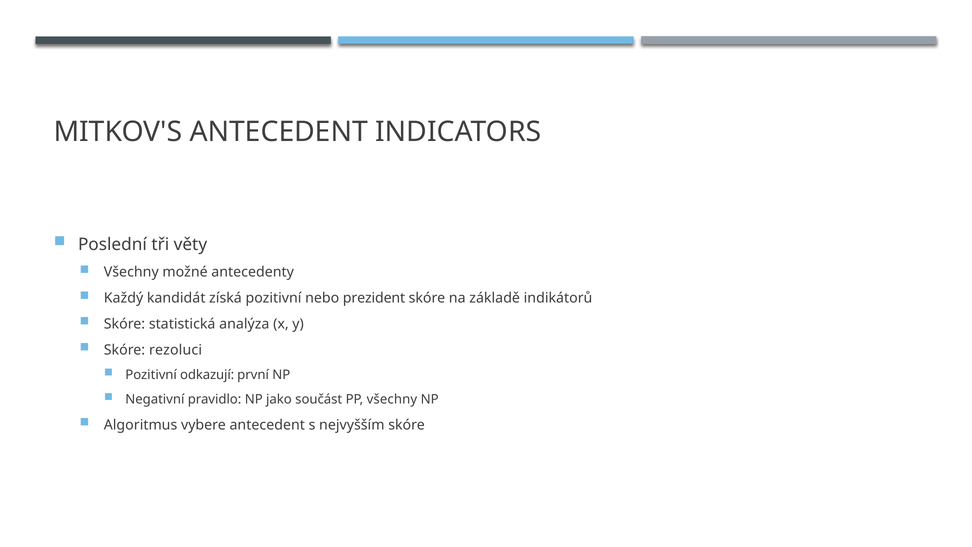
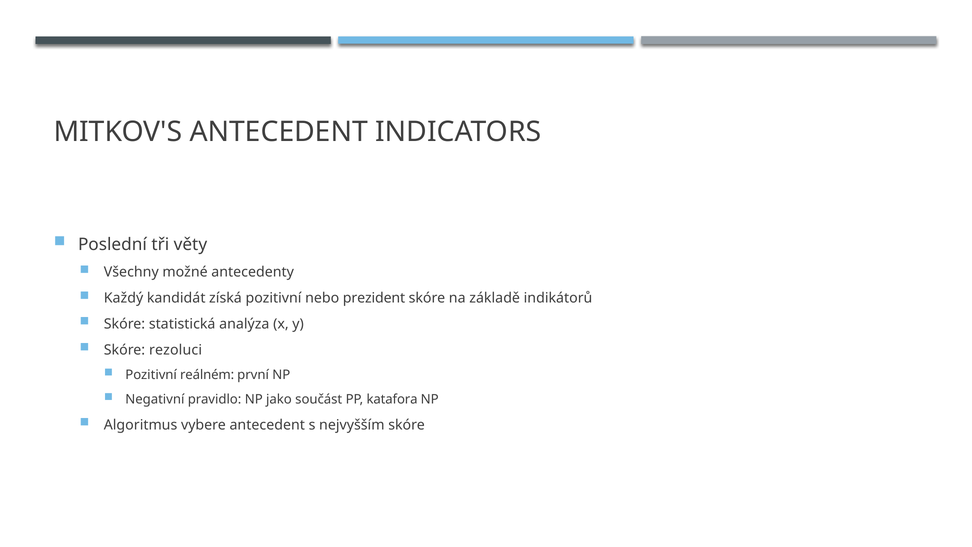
odkazují: odkazují -> reálném (207, 375)
PP všechny: všechny -> katafora (392, 399)
